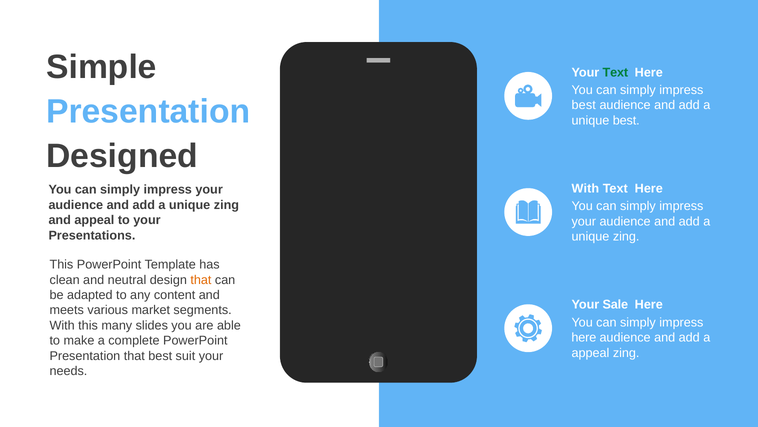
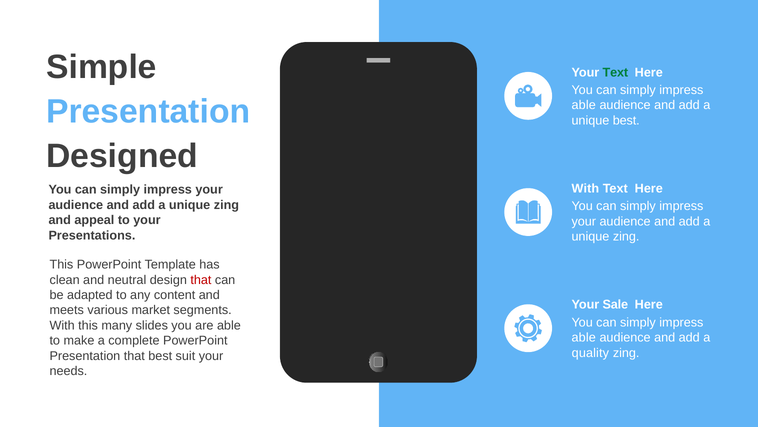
best: best -> able (584, 105)
that colour: orange -> red (201, 280)
here: here -> able (584, 337)
appeal: appeal -> quality (590, 352)
